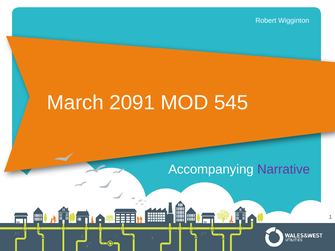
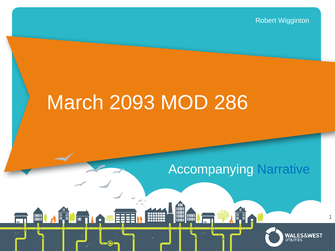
2091: 2091 -> 2093 (132, 103)
545: 545 -> 286 (231, 103)
Narrative colour: purple -> blue (284, 170)
